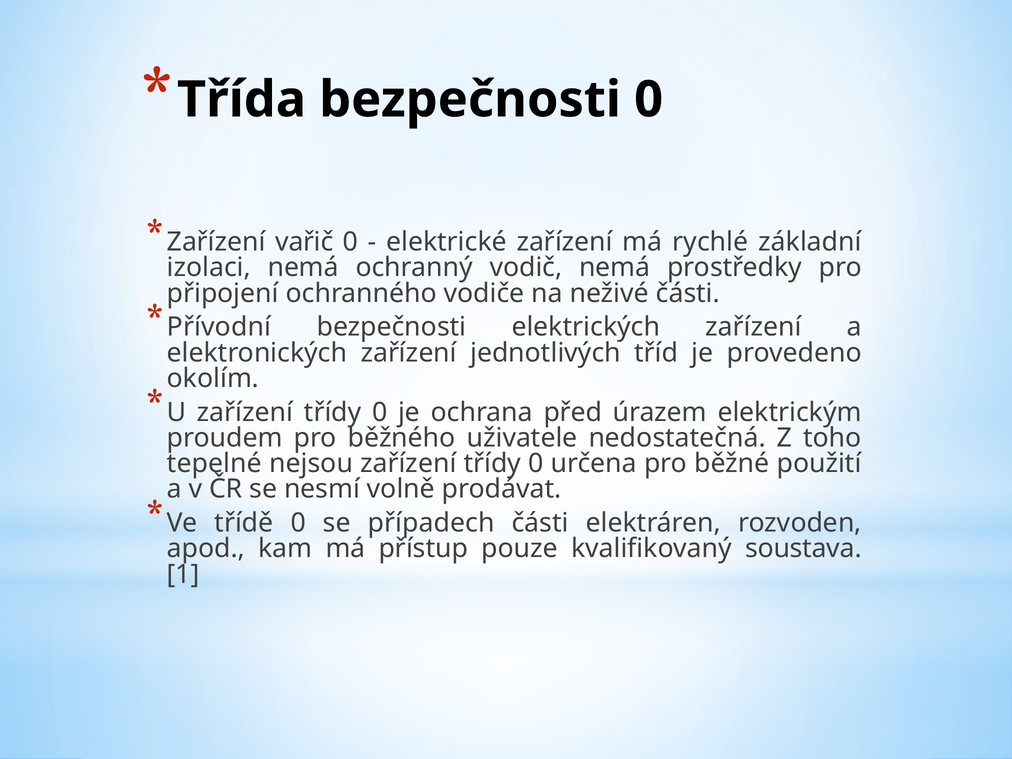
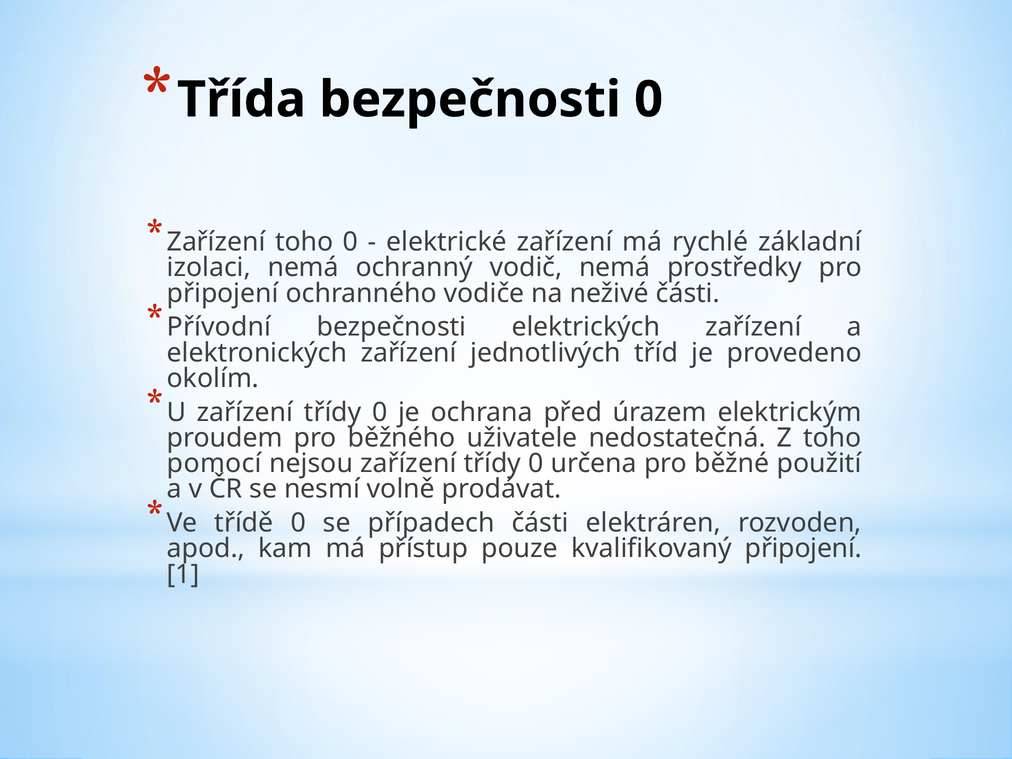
Zařízení vařič: vařič -> toho (304, 242)
tepelné: tepelné -> pomocí (214, 464)
kvalifikovaný soustava: soustava -> připojení (803, 549)
